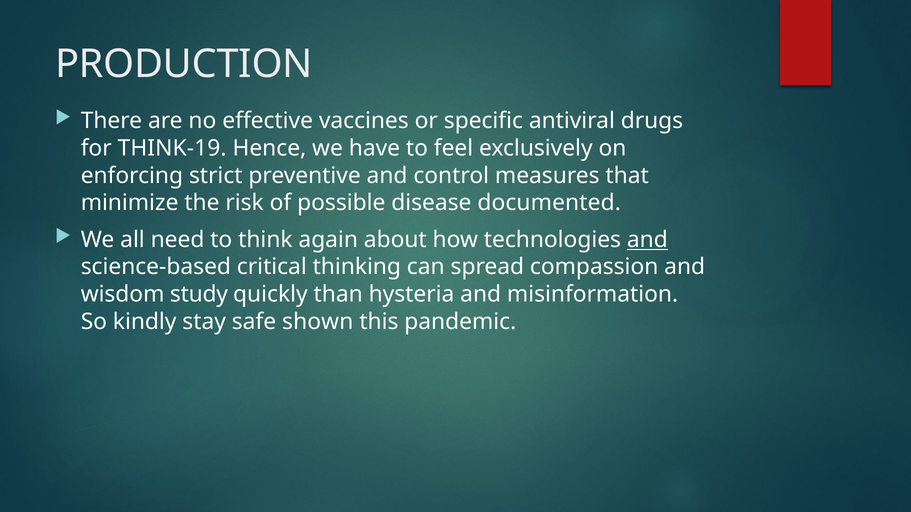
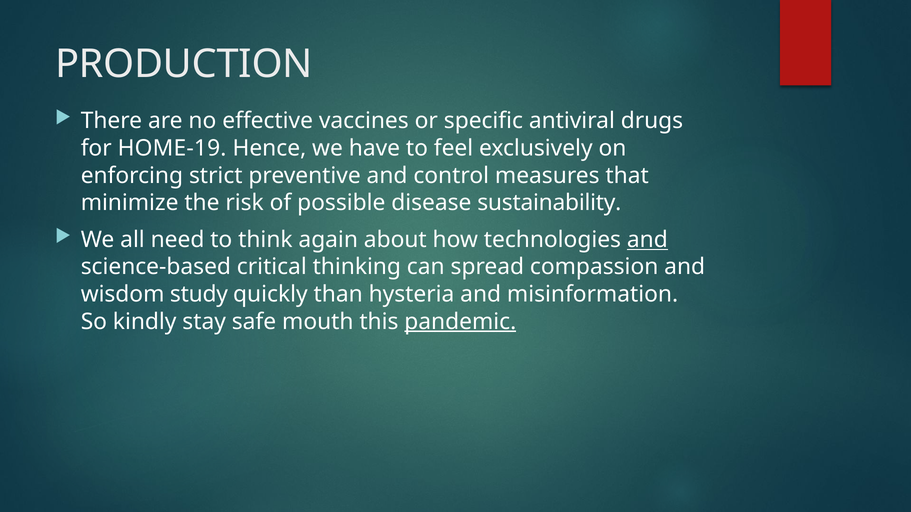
THINK-19: THINK-19 -> HOME-19 (172, 148)
documented: documented -> sustainability (549, 203)
shown: shown -> mouth (318, 322)
pandemic underline: none -> present (460, 322)
